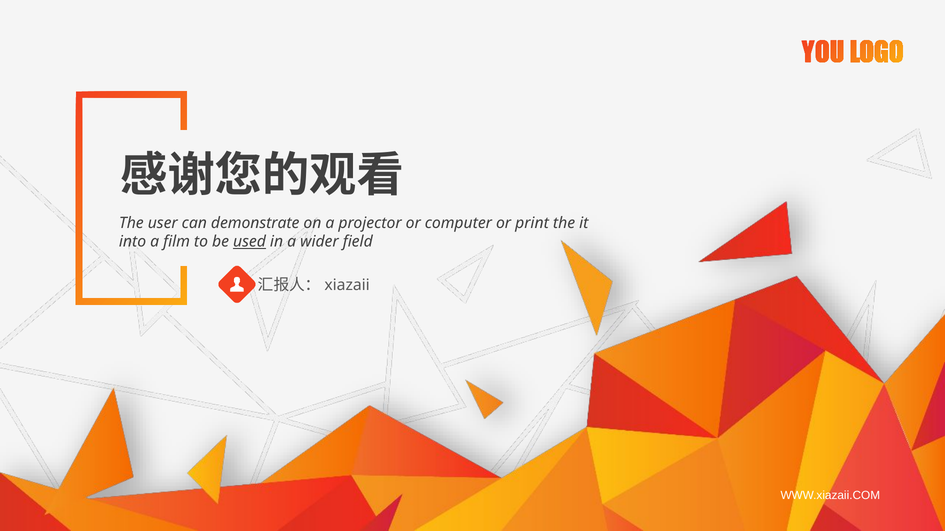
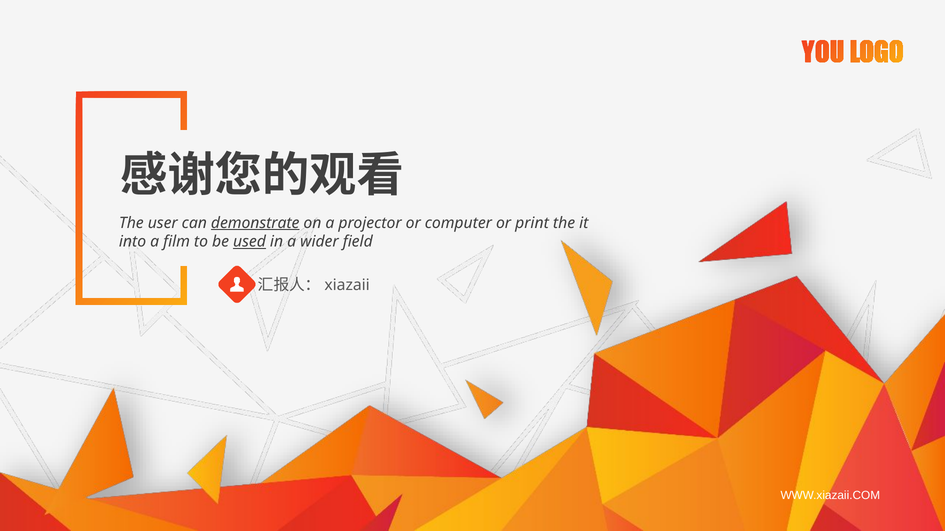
demonstrate underline: none -> present (255, 223)
